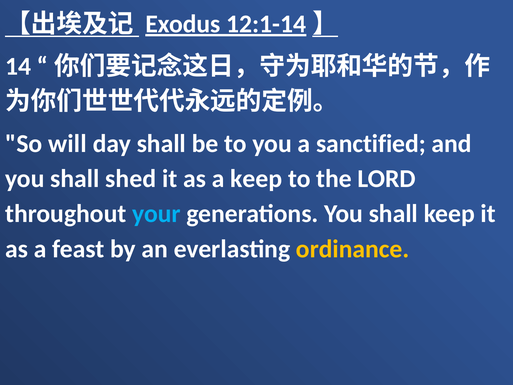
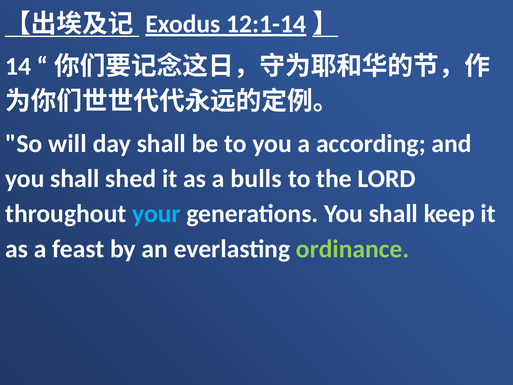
sanctified: sanctified -> according (371, 144)
a keep: keep -> bulls (256, 179)
ordinance colour: yellow -> light green (353, 249)
